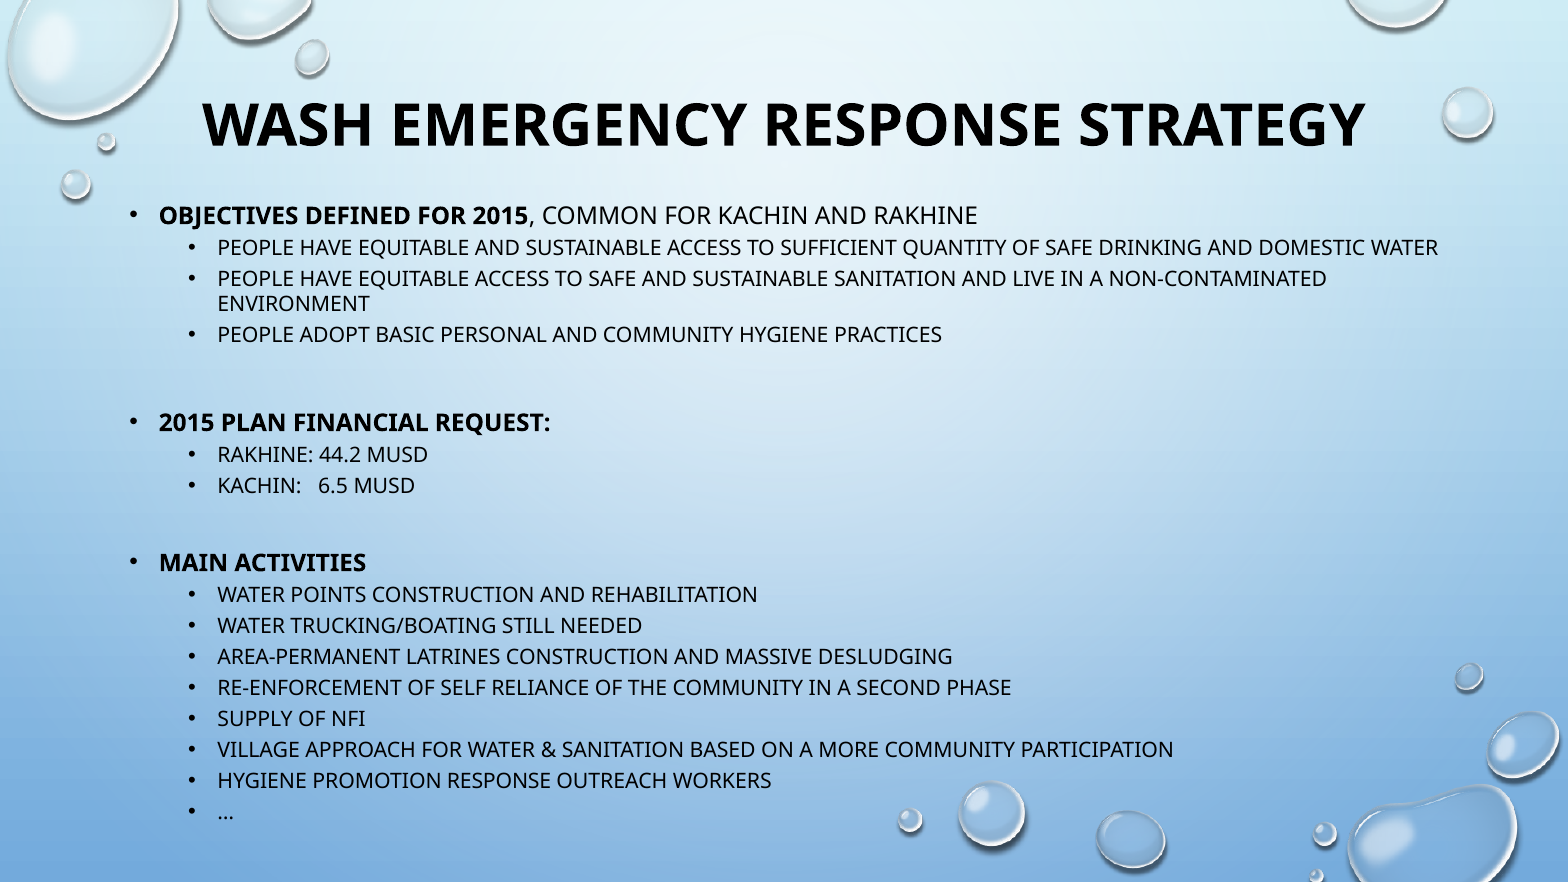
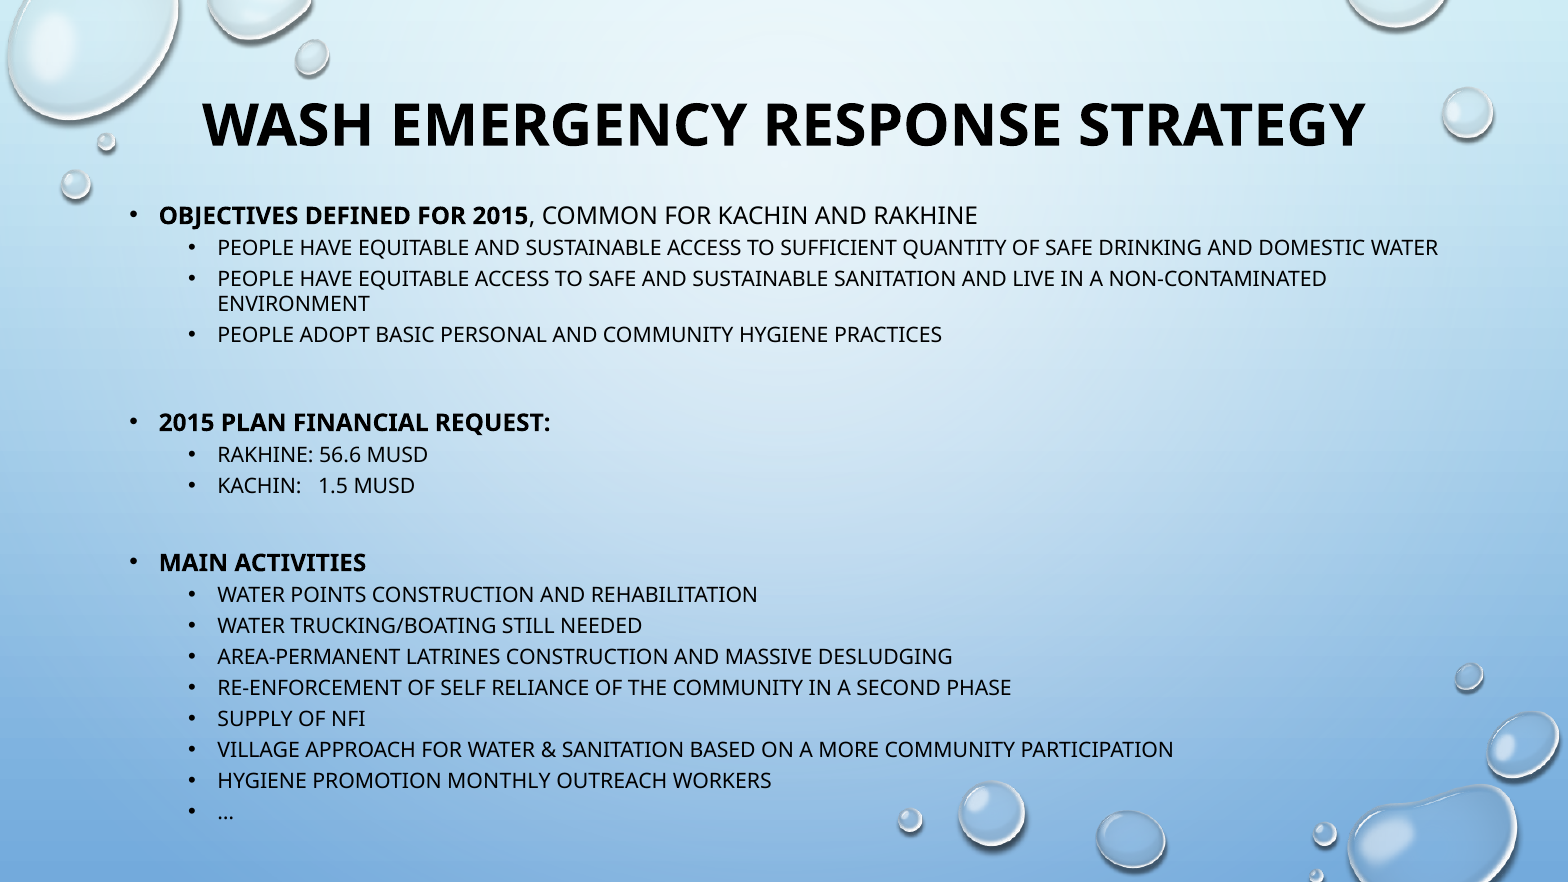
44.2: 44.2 -> 56.6 (340, 456)
6.5: 6.5 -> 1.5 (333, 487)
PROMOTION RESPONSE: RESPONSE -> MONTHLY (499, 781)
